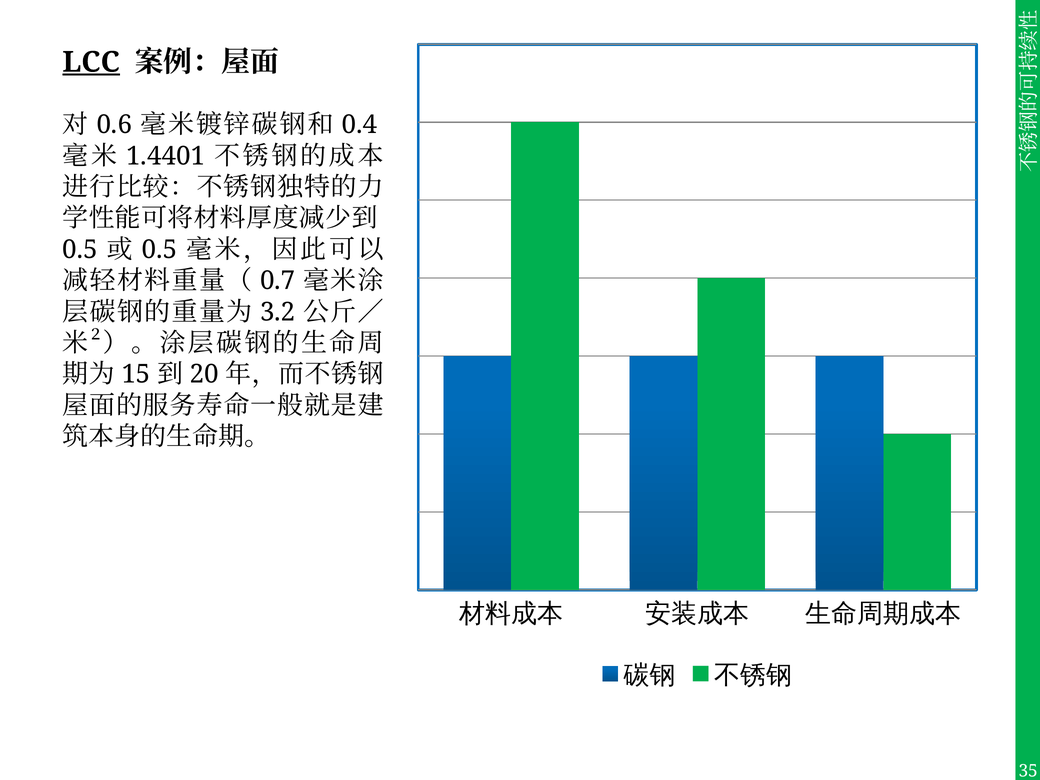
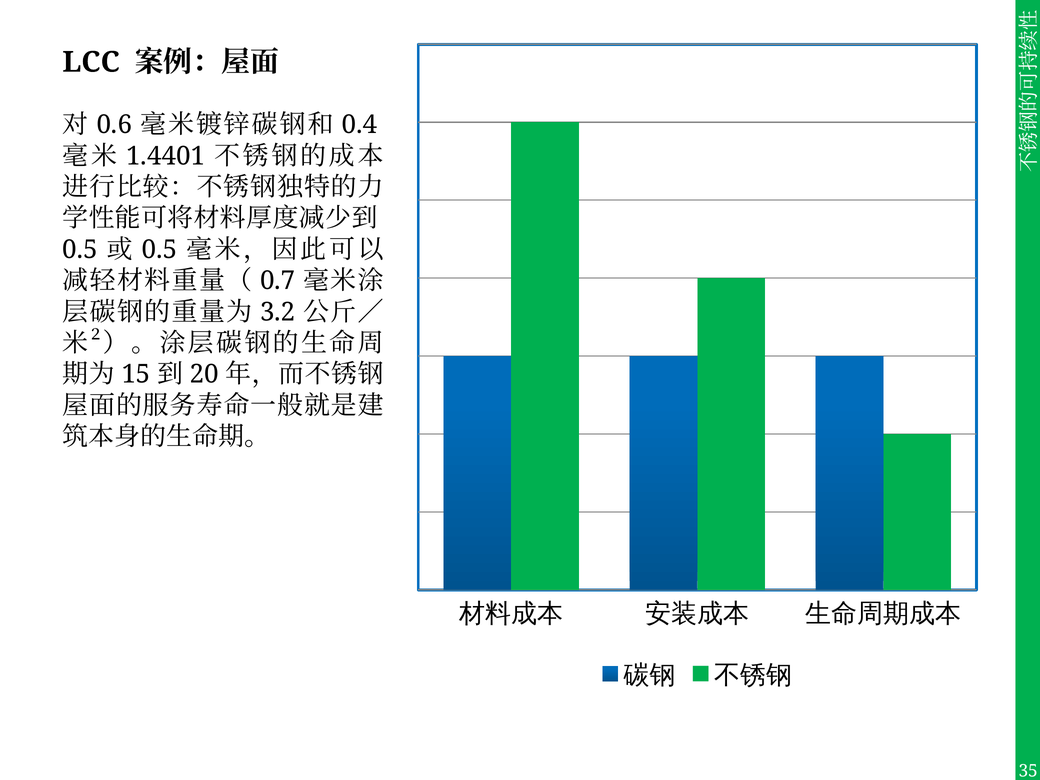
LCC underline: present -> none (91, 62)
